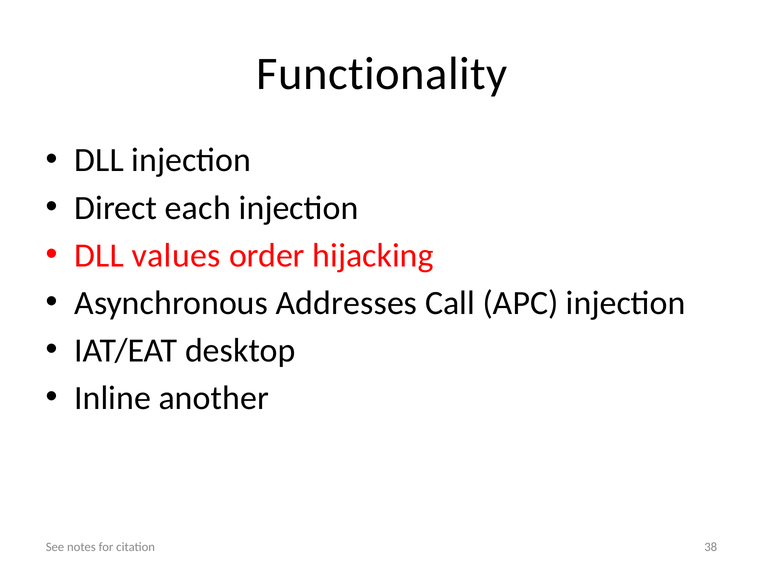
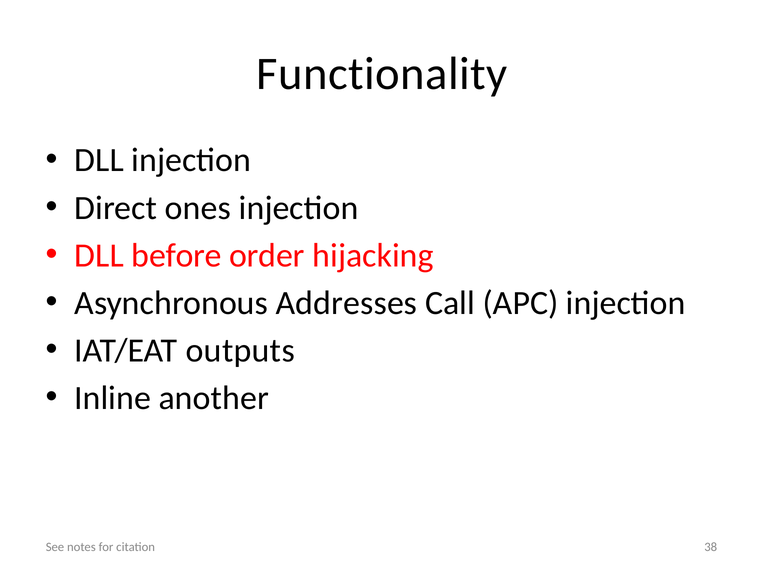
each: each -> ones (198, 208)
values: values -> before (177, 255)
desktop: desktop -> outputs (240, 350)
